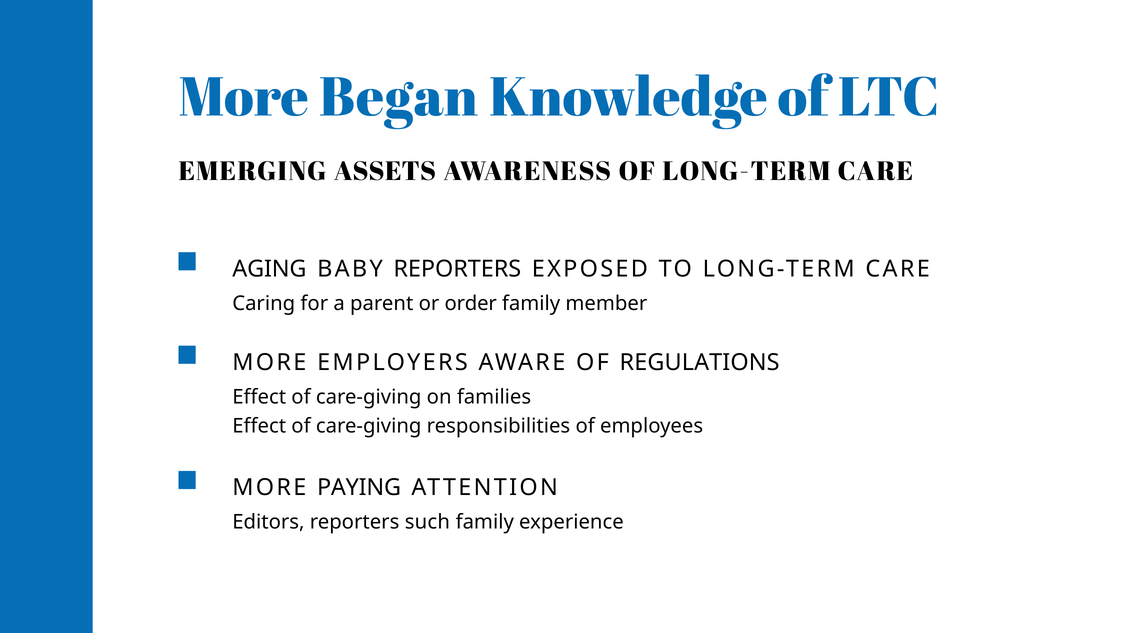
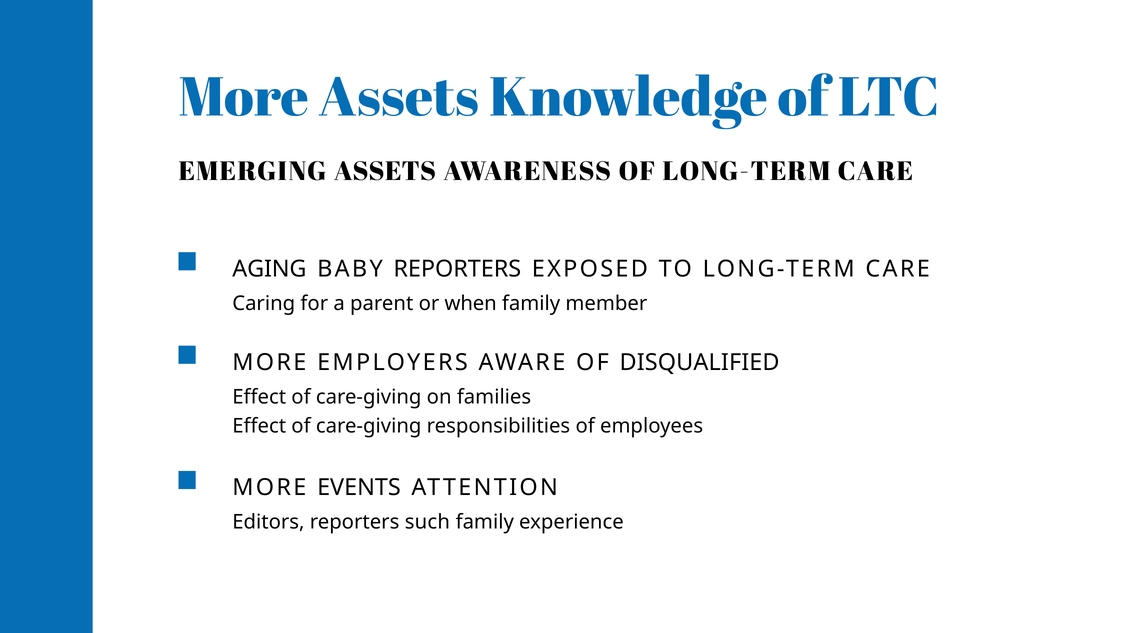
More Began: Began -> Assets (399, 97)
order: order -> when (471, 303)
REGULATIONS: REGULATIONS -> DISQUALIFIED (700, 362)
PAYING: PAYING -> EVENTS (359, 487)
